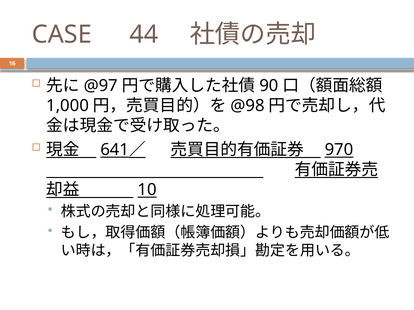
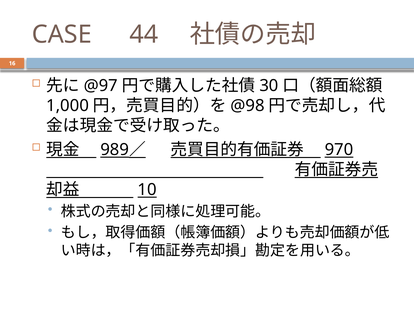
90: 90 -> 30 (269, 86)
641: 641 -> 989 (115, 150)
